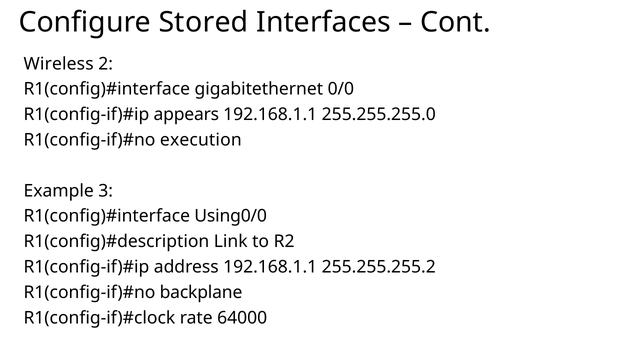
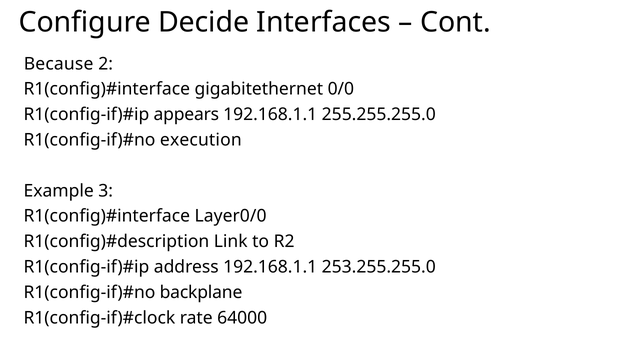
Stored: Stored -> Decide (204, 22)
Wireless: Wireless -> Because (59, 64)
Using0/0: Using0/0 -> Layer0/0 (231, 216)
255.255.255.2: 255.255.255.2 -> 253.255.255.0 (379, 267)
